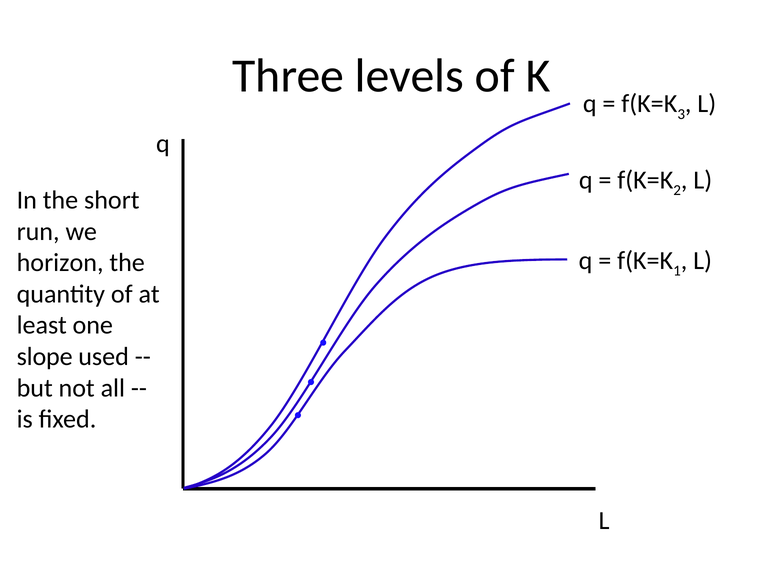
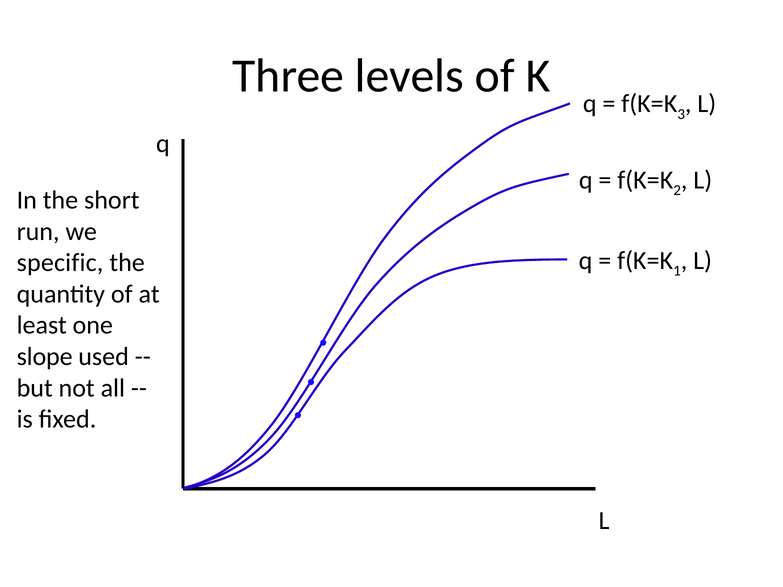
horizon: horizon -> specific (60, 263)
